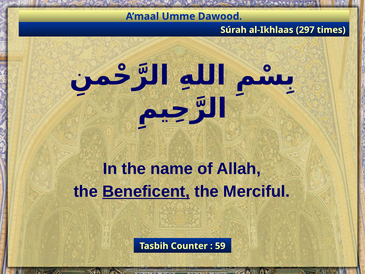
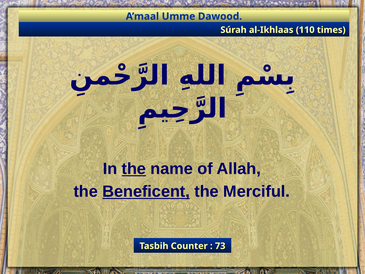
297: 297 -> 110 (305, 30)
the underline: none -> present (134, 169)
59: 59 -> 73 (220, 246)
